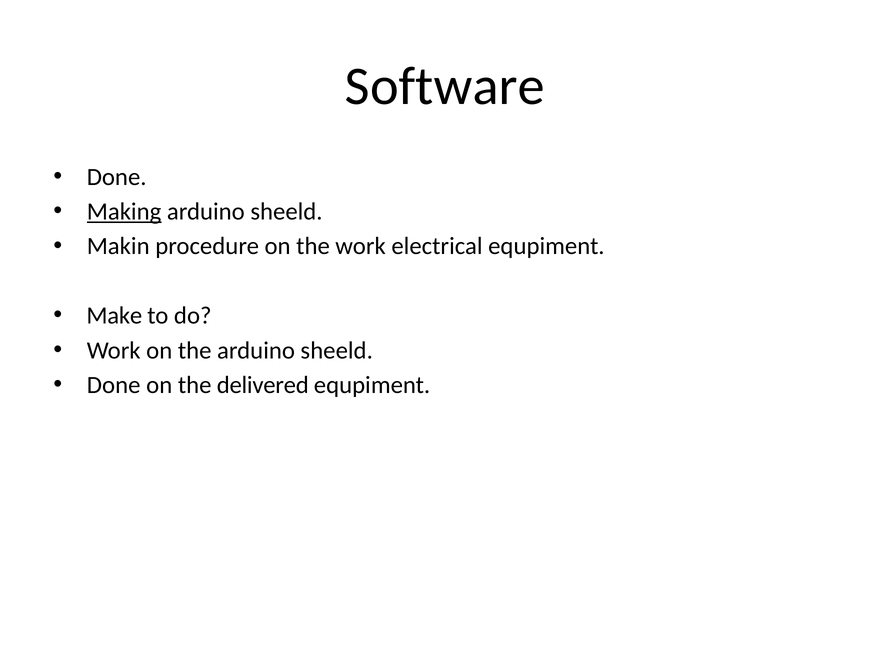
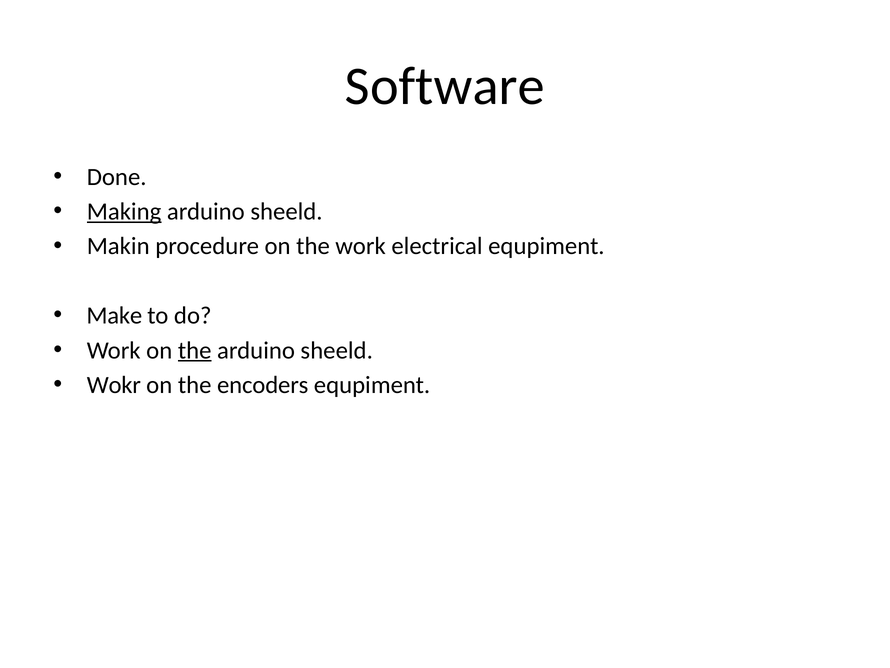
the underline: none -> present (195, 350)
Done: Done -> Wokr (114, 385)
delivered: delivered -> encoders (263, 385)
